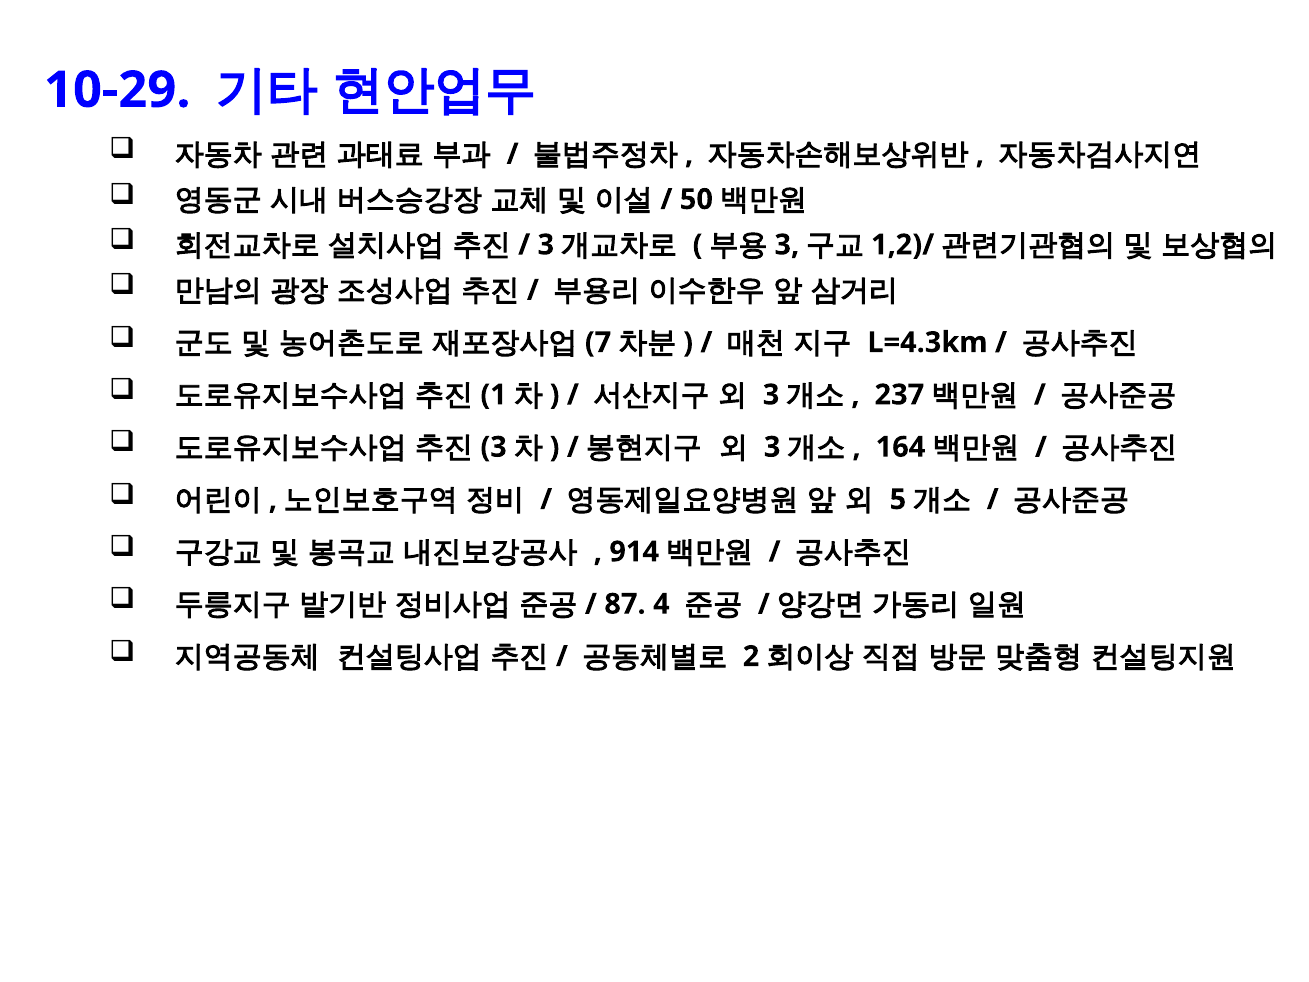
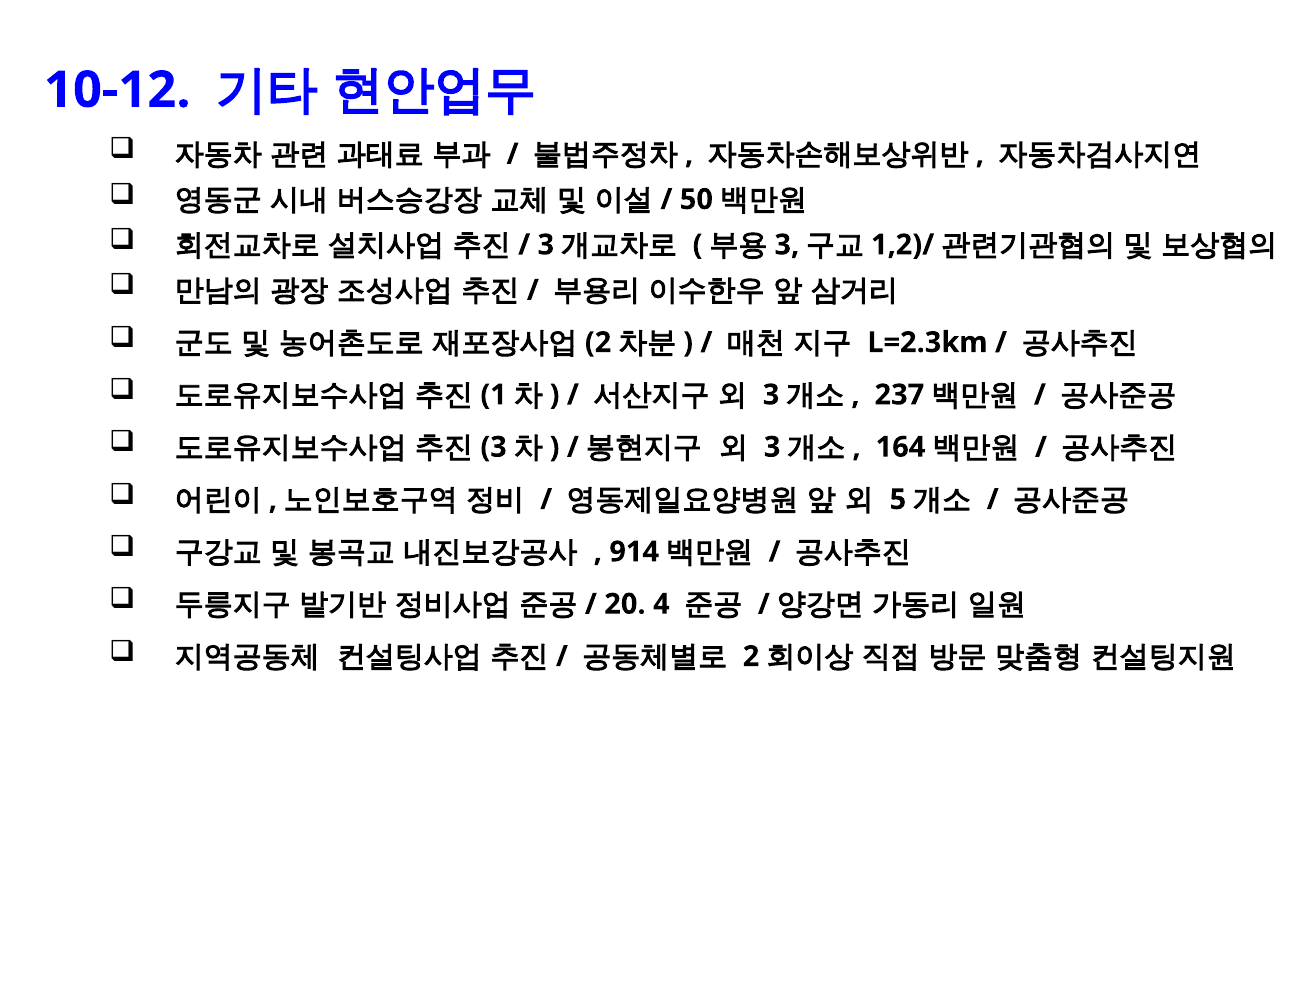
10-29: 10-29 -> 10-12 (117, 90)
7: 7 -> 2 (598, 342)
L=4.3km: L=4.3km -> L=2.3km (927, 342)
87: 87 -> 20 (625, 604)
